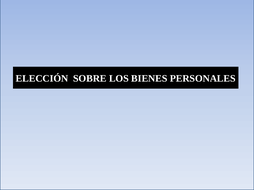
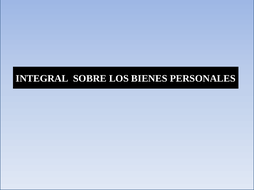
ELECCIÓN: ELECCIÓN -> INTEGRAL (42, 79)
